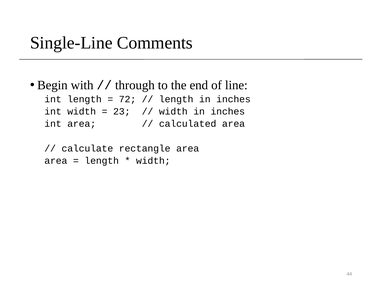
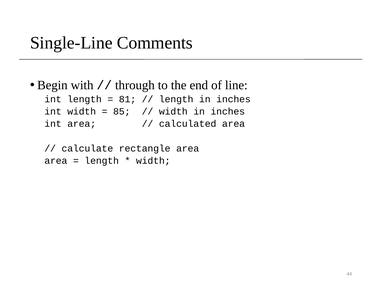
72: 72 -> 81 (127, 99)
23: 23 -> 85 (122, 111)
